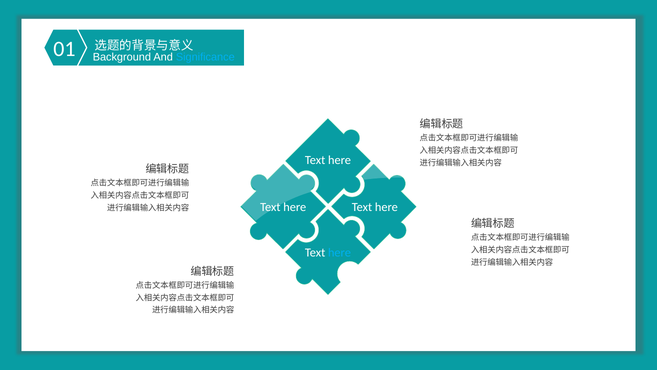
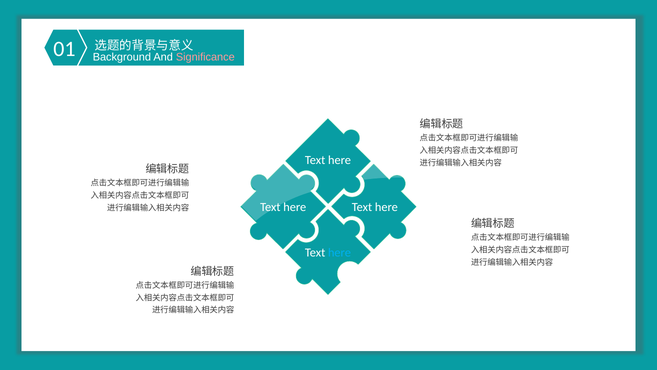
Significance colour: light blue -> pink (205, 57)
